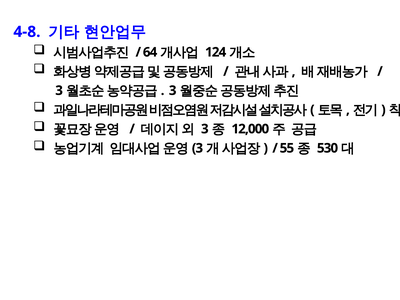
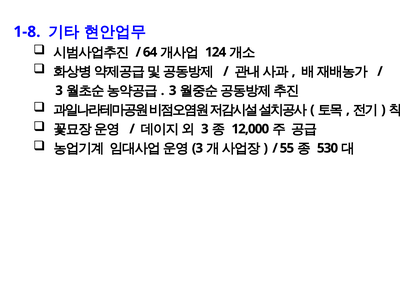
4-8: 4-8 -> 1-8 (27, 32)
